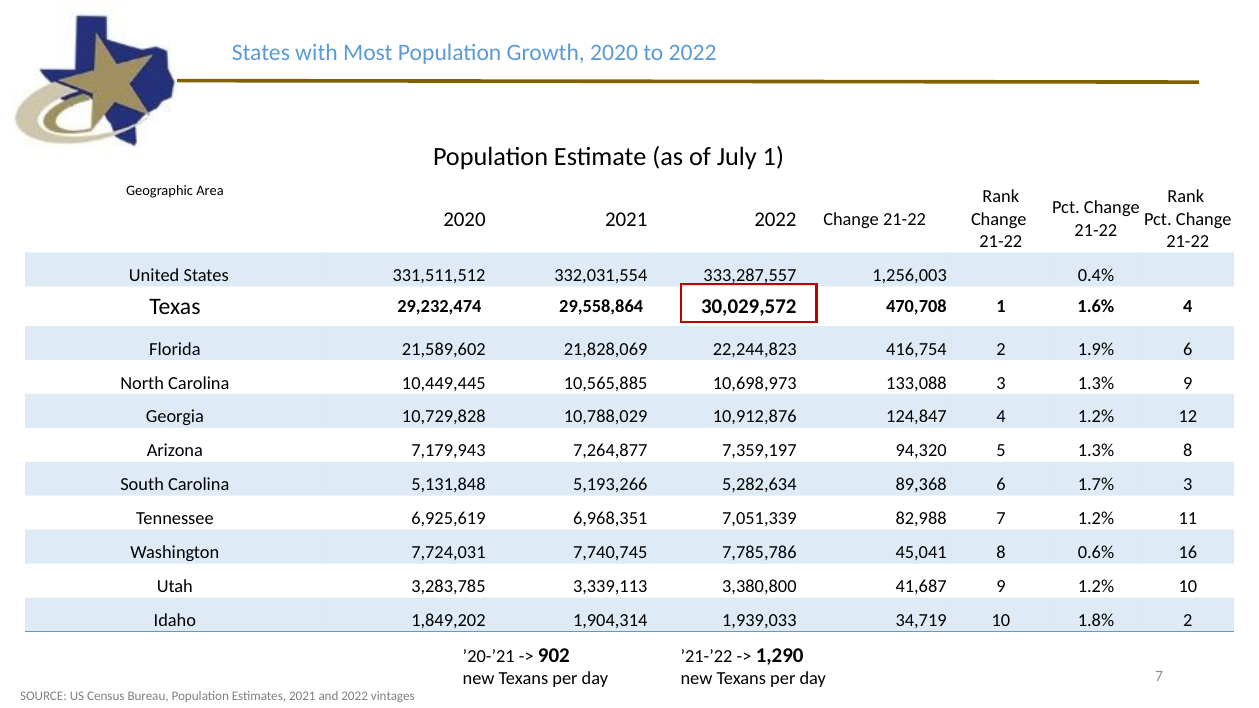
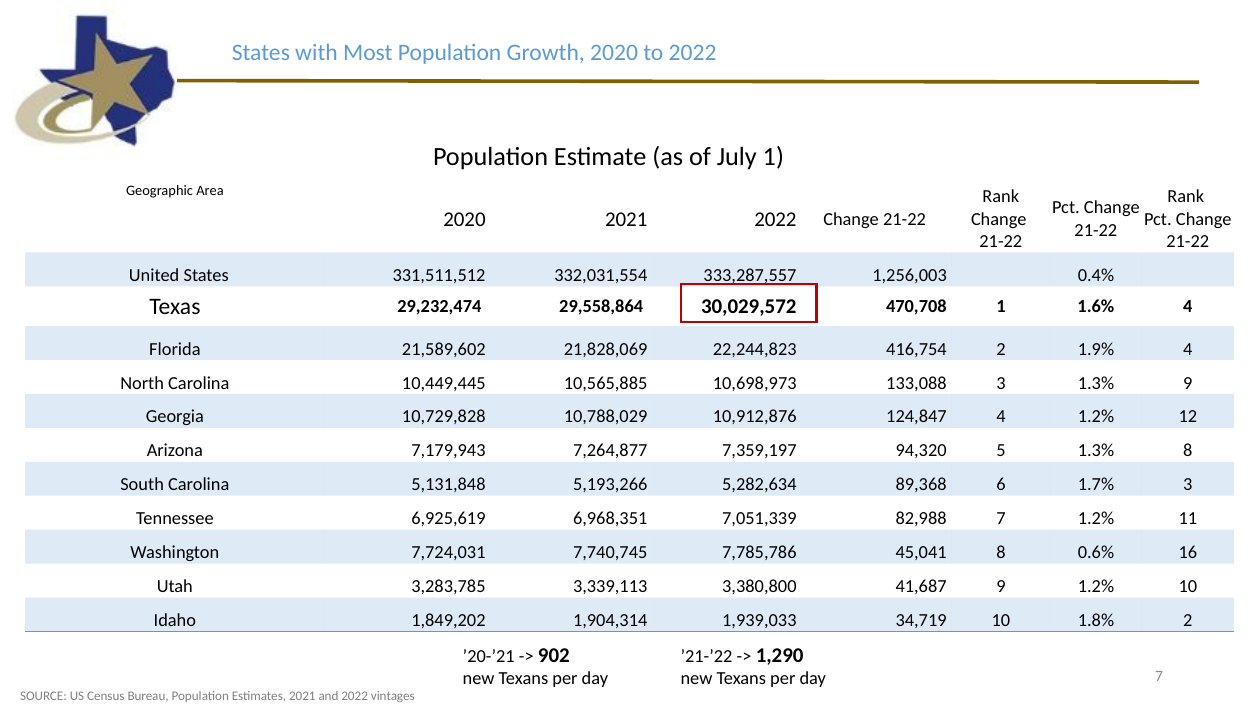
1.9% 6: 6 -> 4 (1188, 349)
